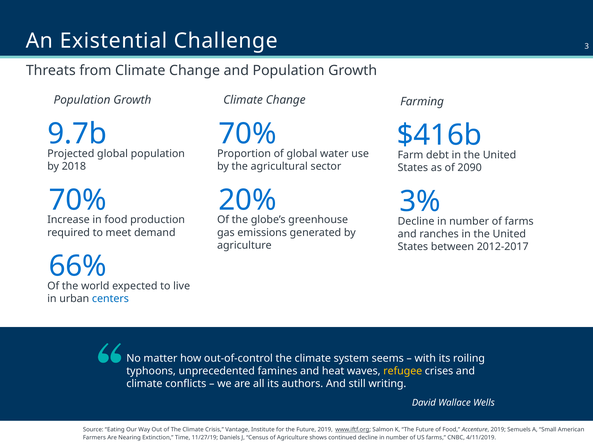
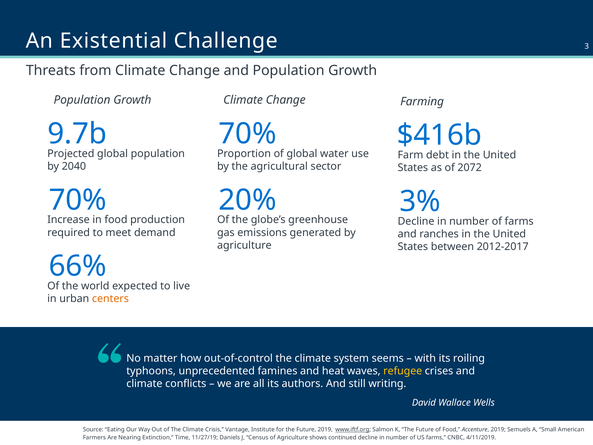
2018: 2018 -> 2040 (74, 166)
2090: 2090 -> 2072 (470, 168)
centers colour: blue -> orange (110, 299)
